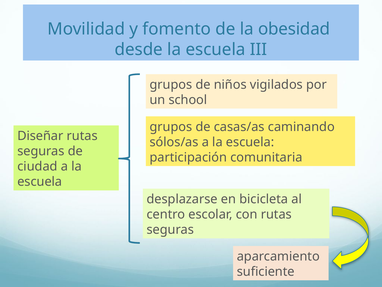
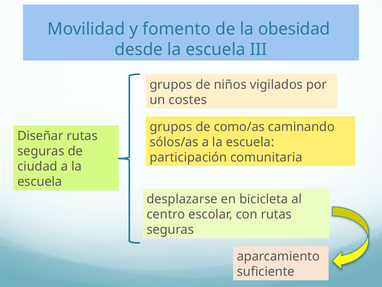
school: school -> costes (188, 100)
casas/as: casas/as -> como/as (239, 127)
